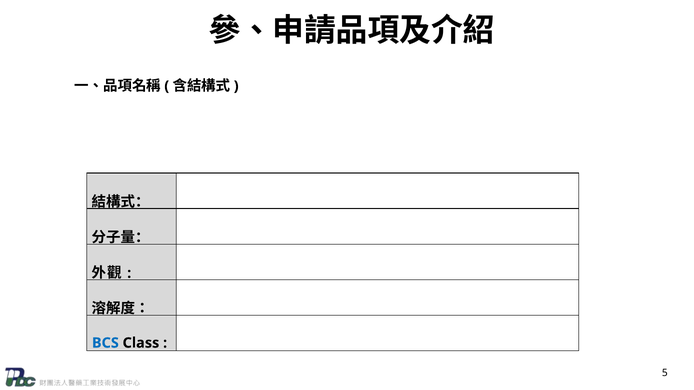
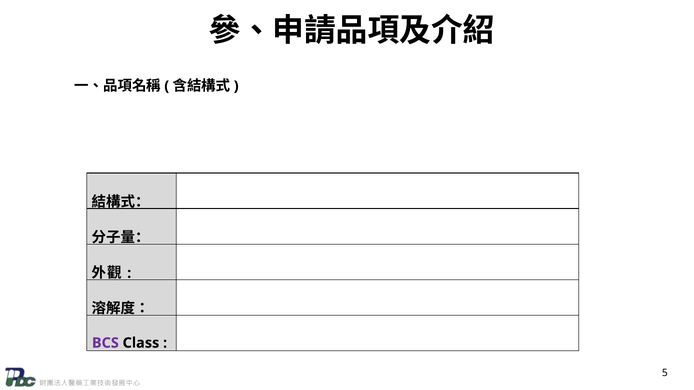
BCS colour: blue -> purple (105, 343)
